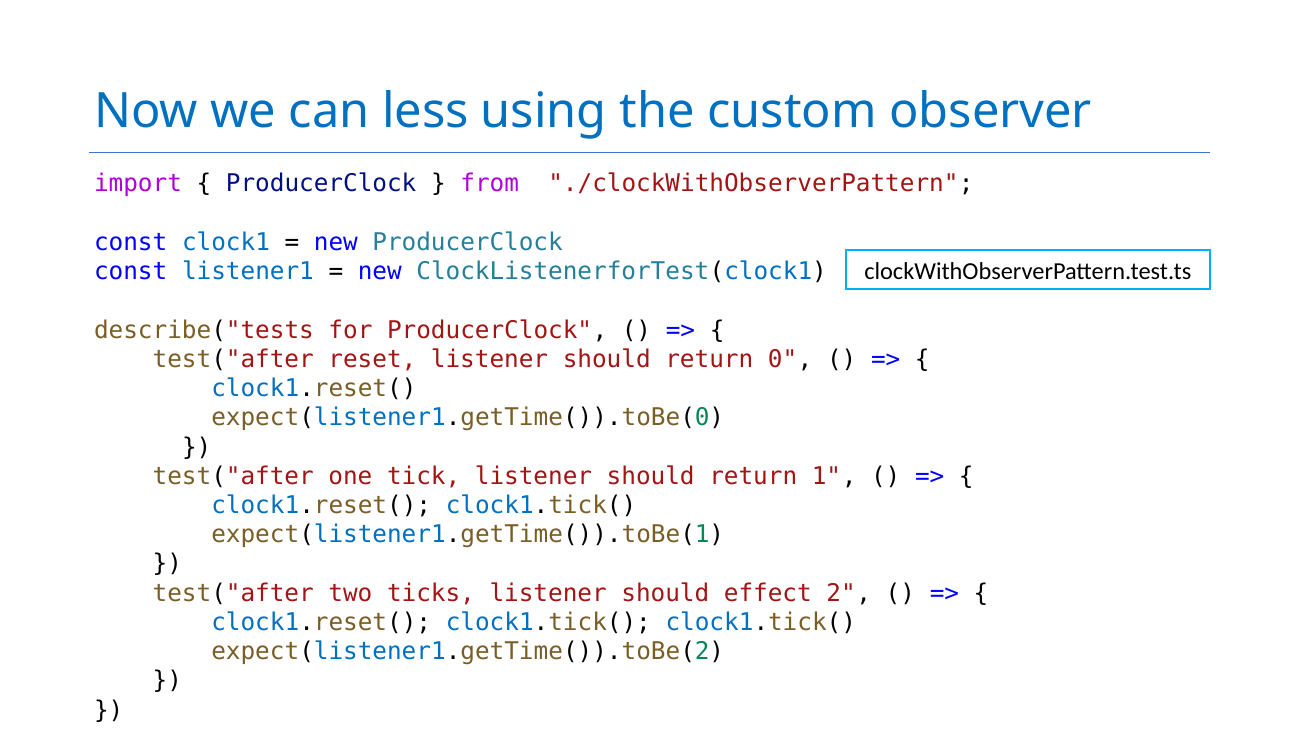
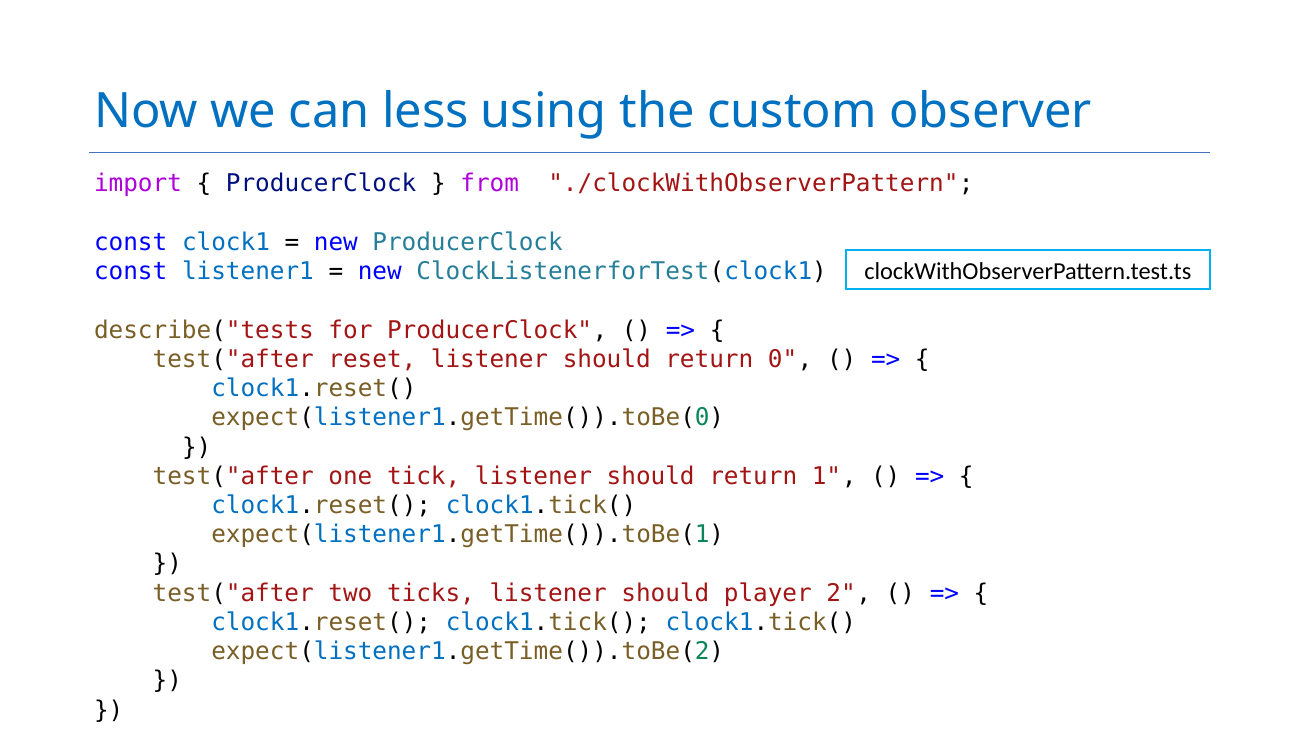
effect: effect -> player (768, 593)
